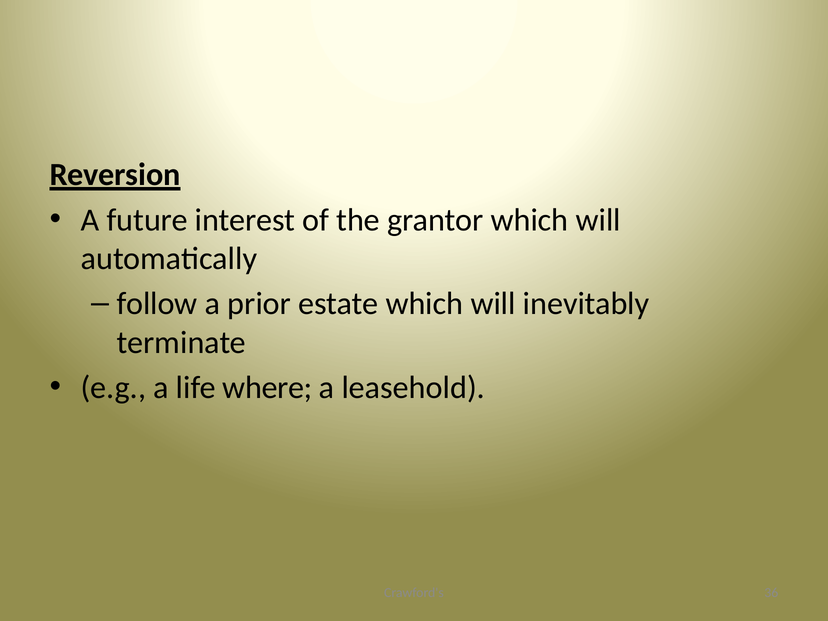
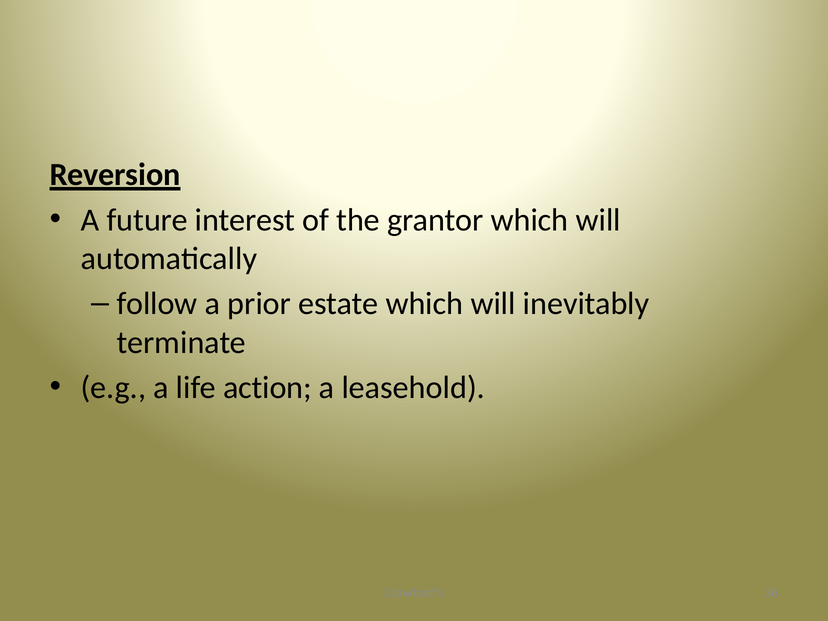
where: where -> action (267, 388)
